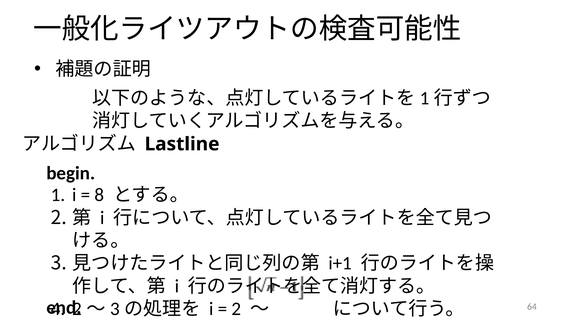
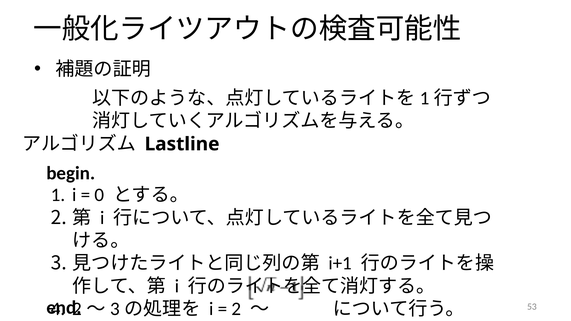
8: 8 -> 0 (99, 195)
64: 64 -> 53 (532, 307)
